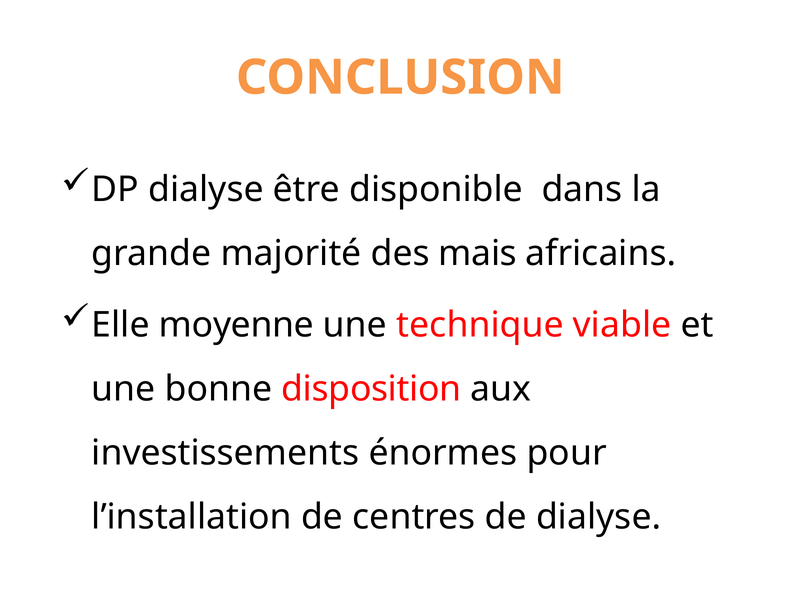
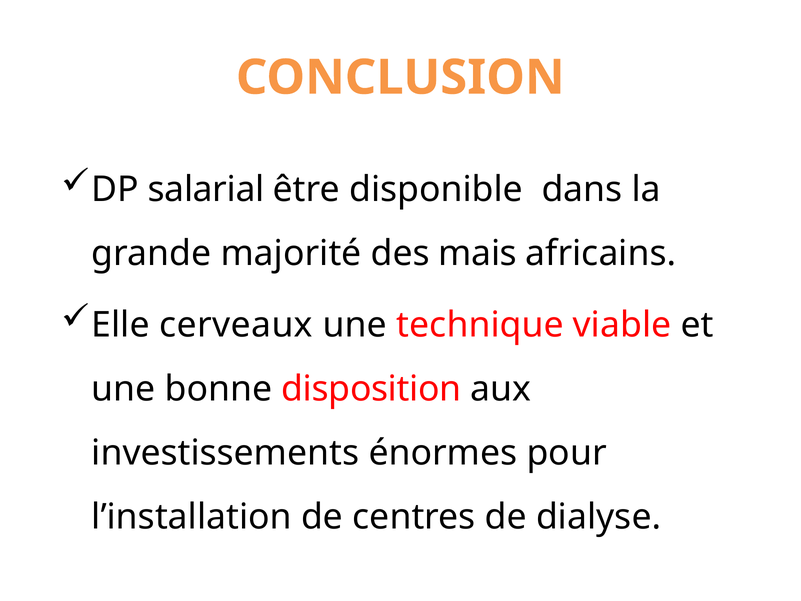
DP dialyse: dialyse -> salarial (206, 189)
moyenne: moyenne -> cerveaux (236, 325)
